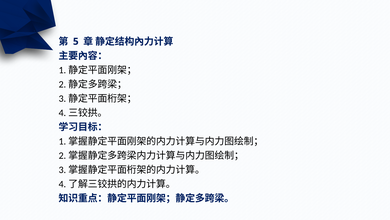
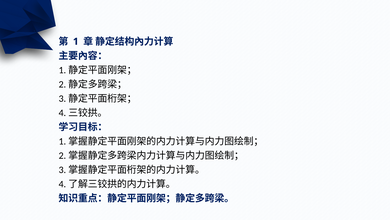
5: 5 -> 1 (76, 41)
